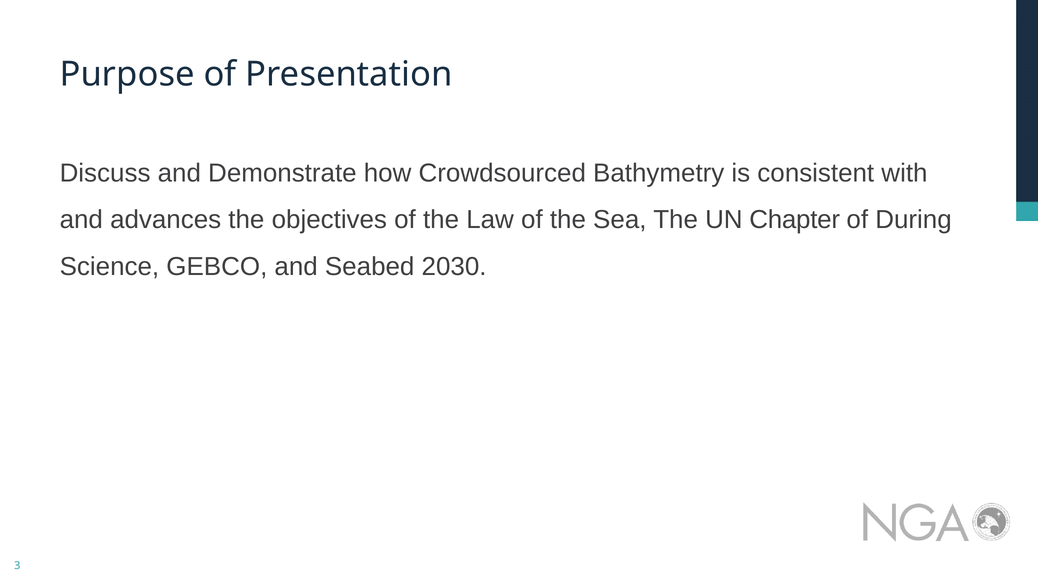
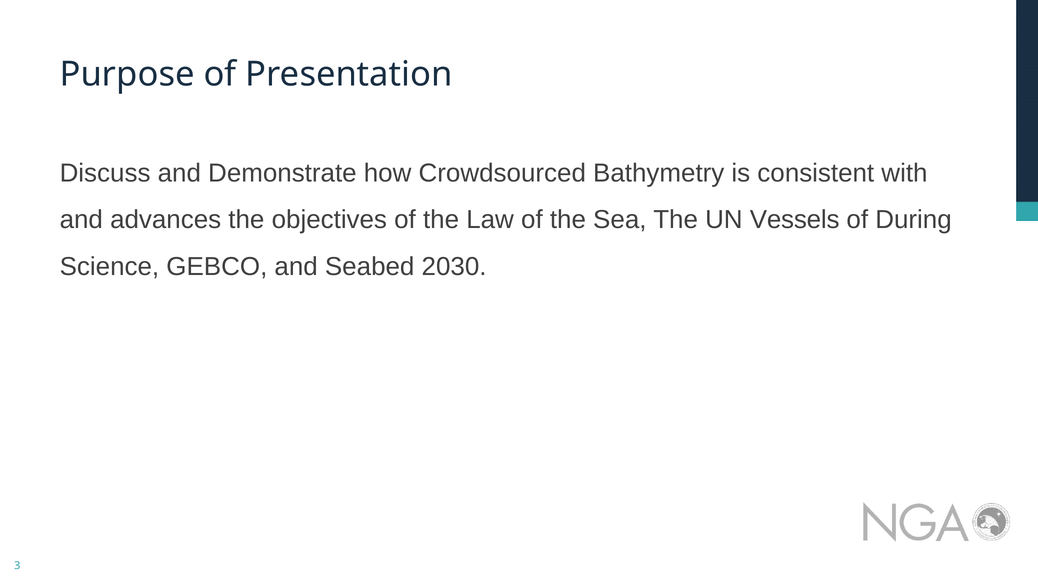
Chapter: Chapter -> Vessels (795, 220)
